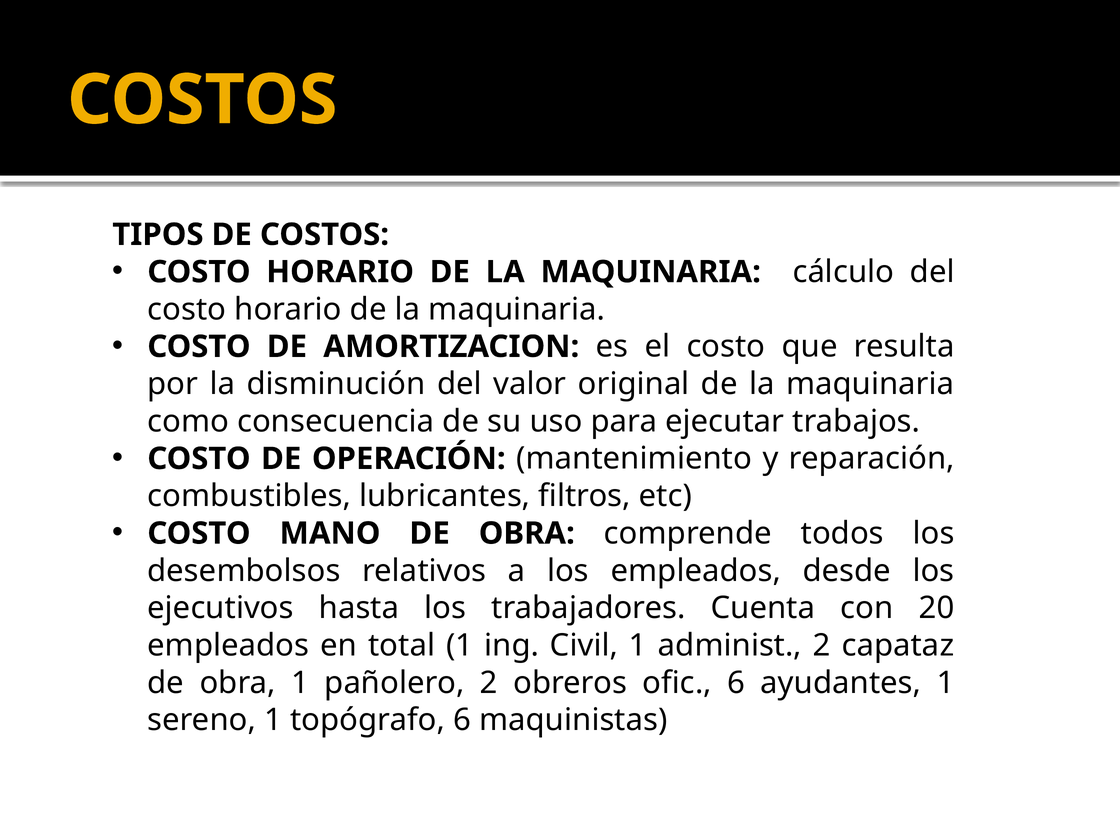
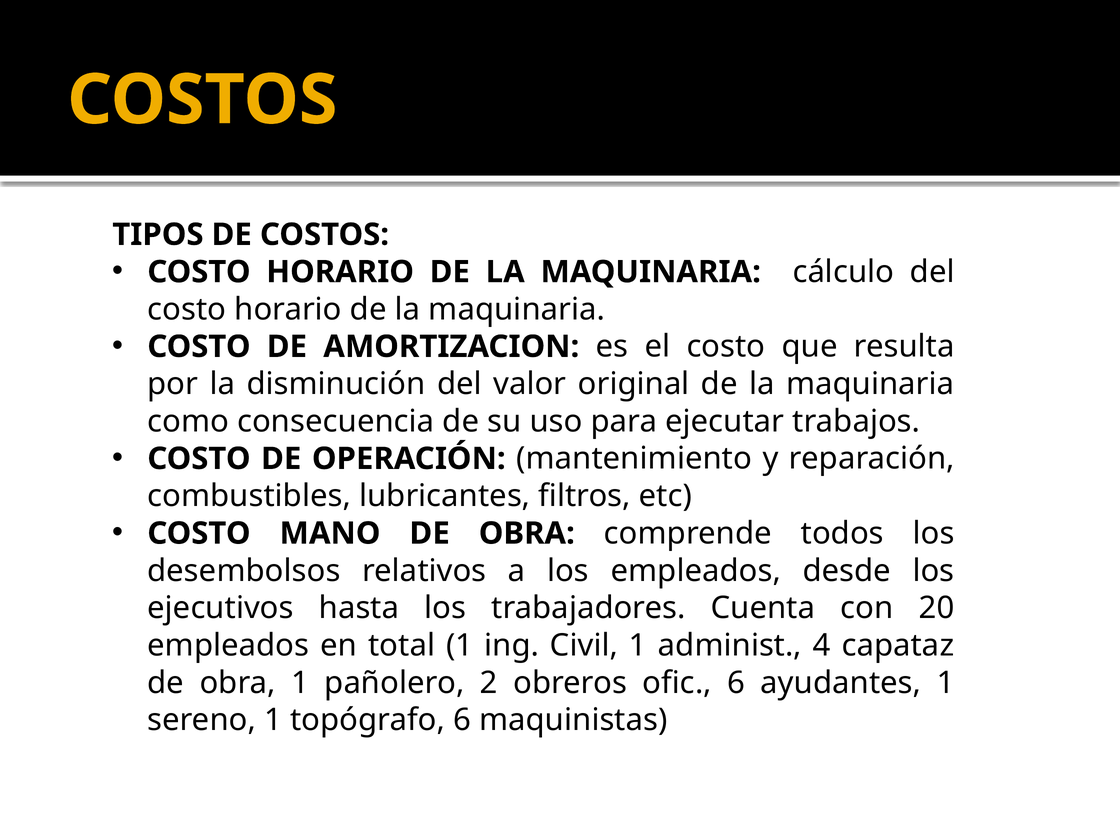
administ 2: 2 -> 4 (822, 645)
